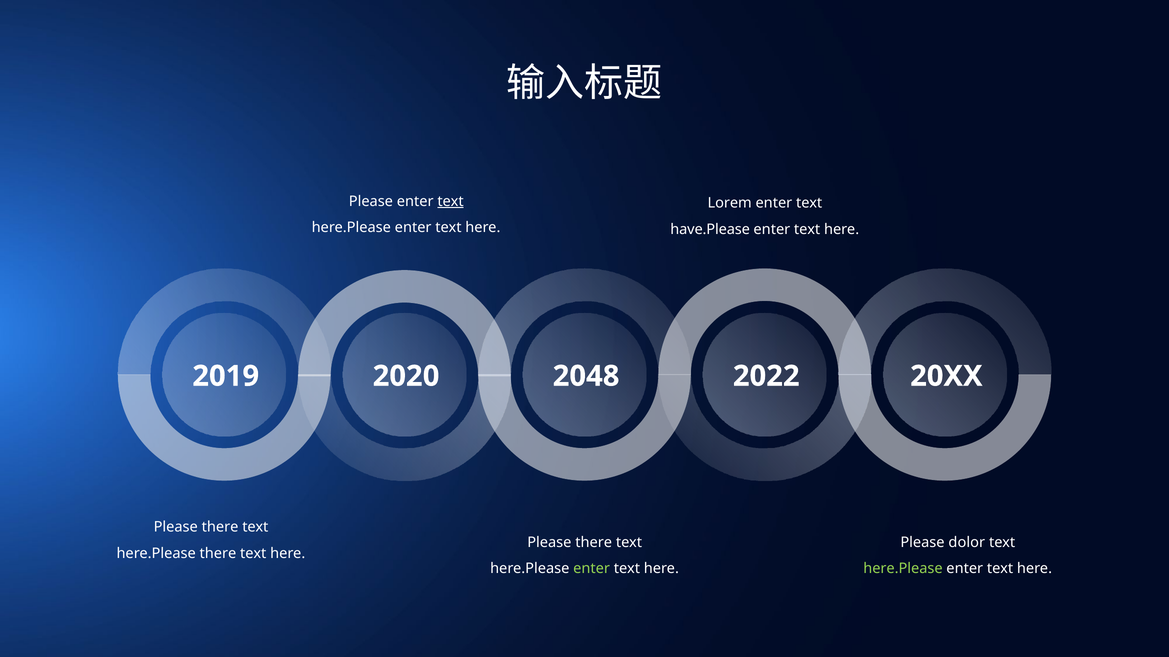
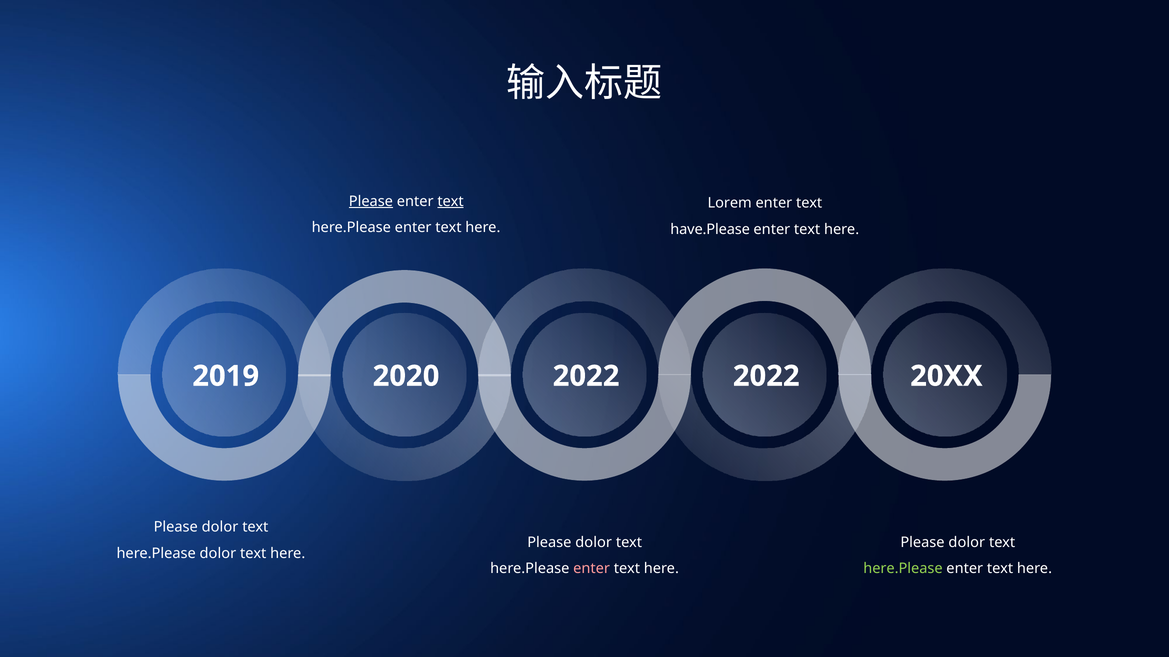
Please underline: none -> present (371, 202)
2048: 2048 -> 2022 (586, 376)
there: there -> dolor (220, 528)
there: there -> dolor (594, 543)
here.Please there: there -> dolor (218, 554)
enter colour: light green -> pink (592, 569)
